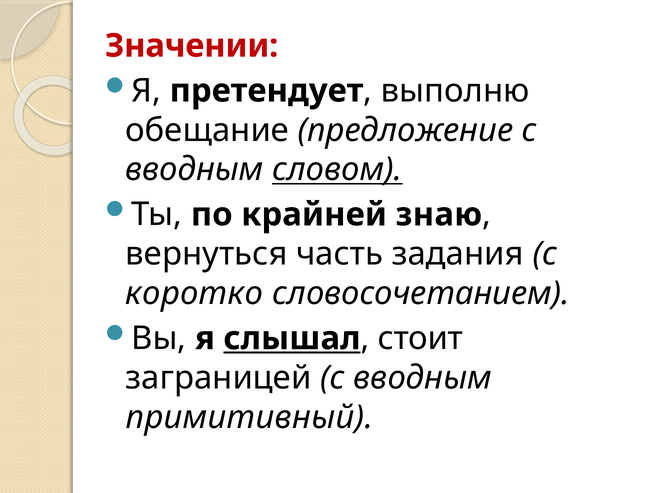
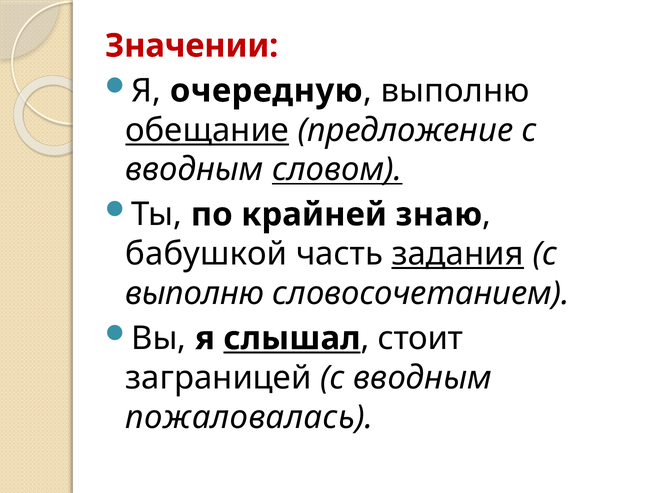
претендует: претендует -> очередную (266, 91)
обещание underline: none -> present (207, 130)
вернуться: вернуться -> бабушкой (206, 254)
задания underline: none -> present (458, 254)
коротко: коротко -> выполню (195, 294)
примитивный: примитивный -> пожаловалась (249, 418)
